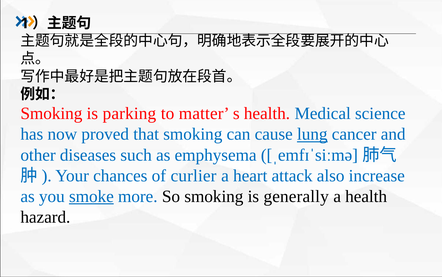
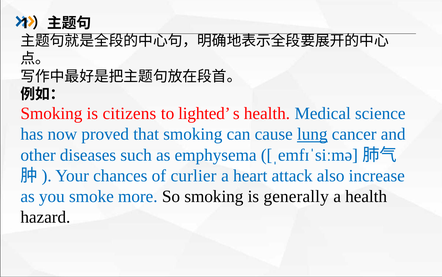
parking: parking -> citizens (129, 113)
matter: matter -> lighted (204, 113)
smoke underline: present -> none (91, 196)
